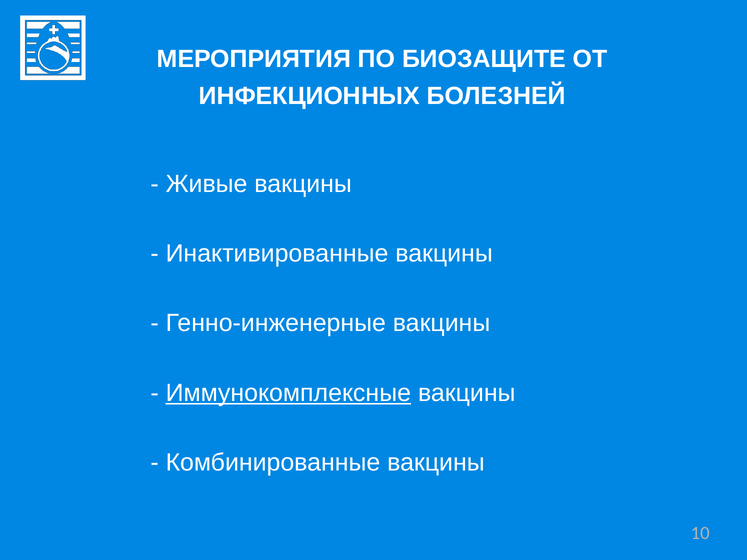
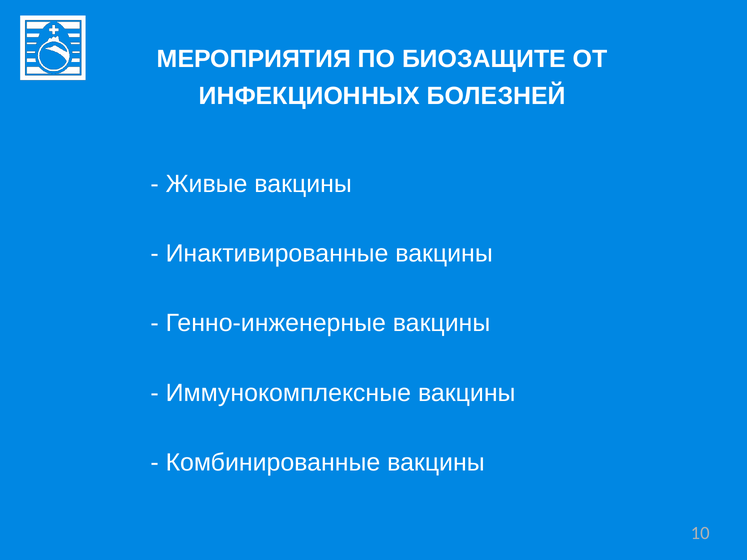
Иммунокомплексные underline: present -> none (288, 393)
